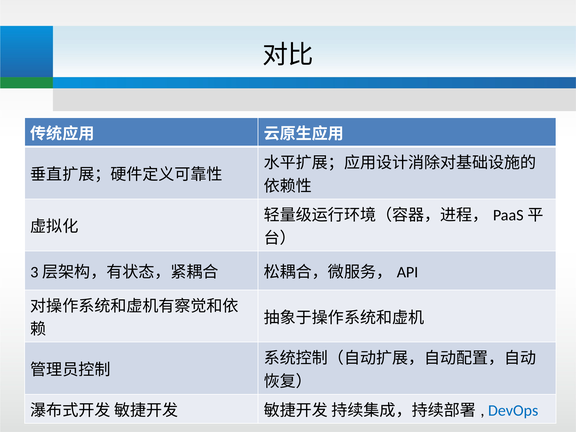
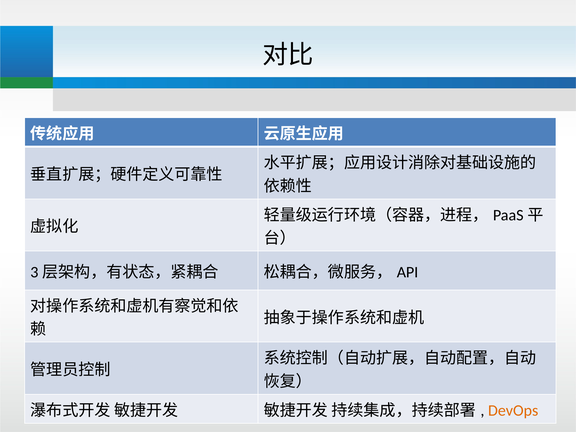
DevOps colour: blue -> orange (513, 411)
